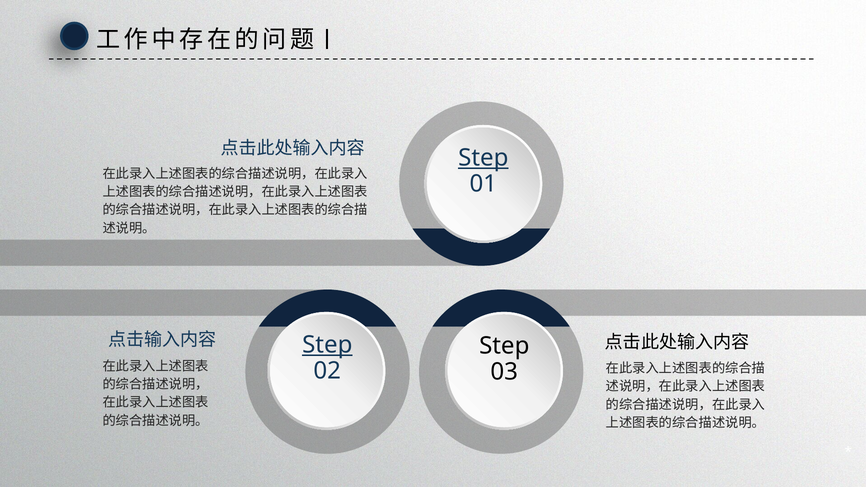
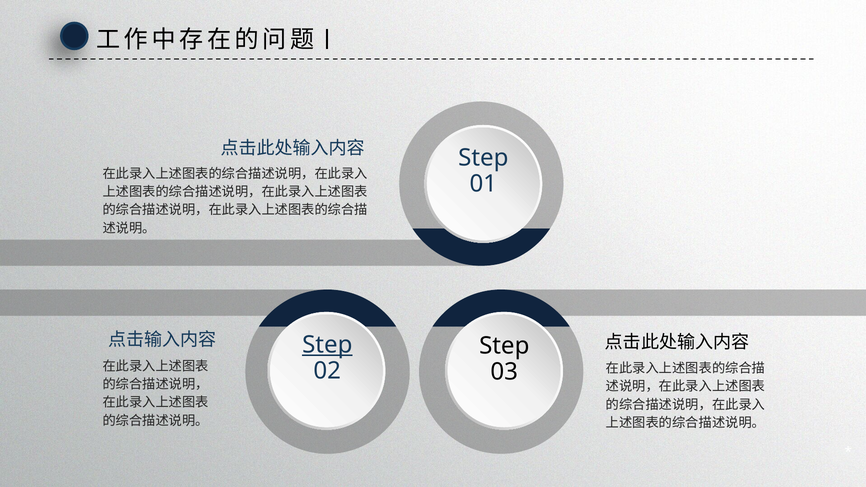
Step underline: present -> none (483, 158)
